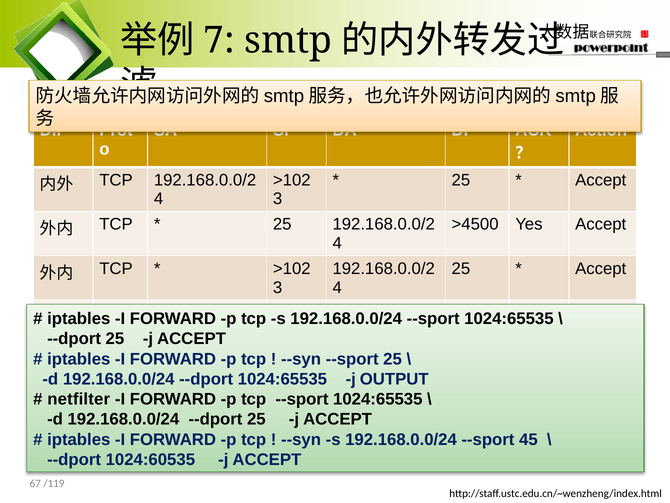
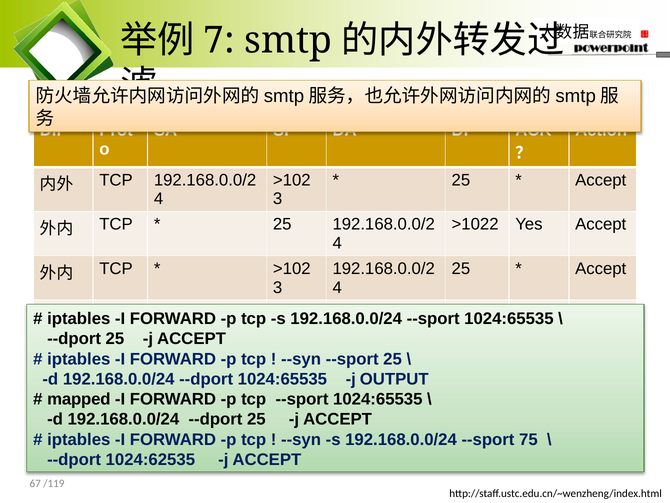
>4500: >4500 -> >1022 (475, 224)
netfilter: netfilter -> mapped (79, 399)
45: 45 -> 75 (528, 439)
1024:60535: 1024:60535 -> 1024:62535 (150, 459)
